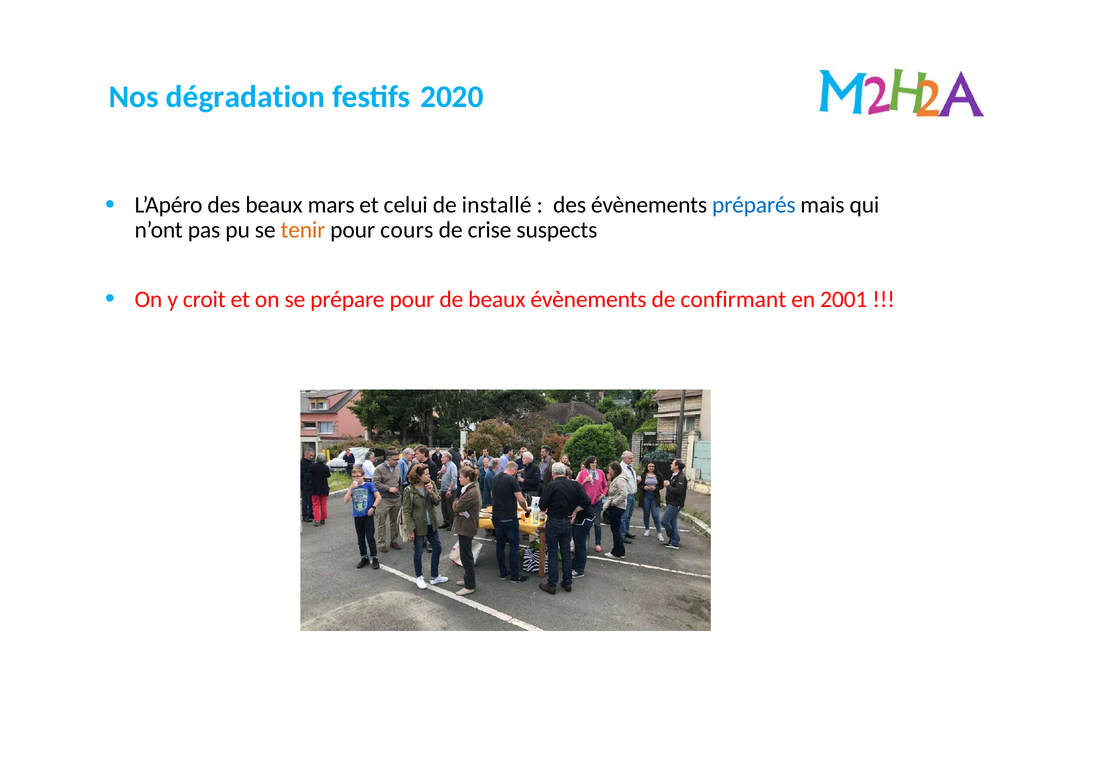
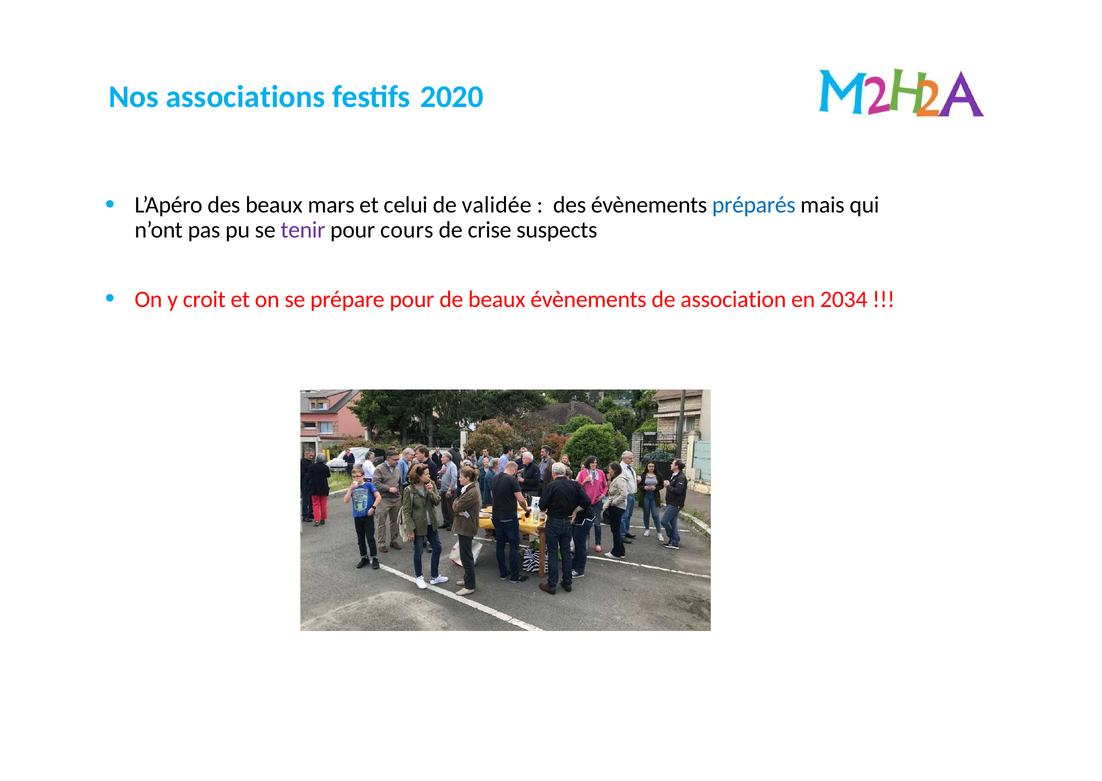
dégradation: dégradation -> associations (245, 97)
installé: installé -> validée (497, 205)
tenir colour: orange -> purple (303, 230)
confirmant: confirmant -> association (733, 299)
2001: 2001 -> 2034 (844, 299)
